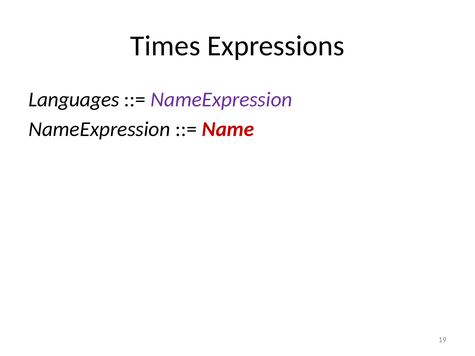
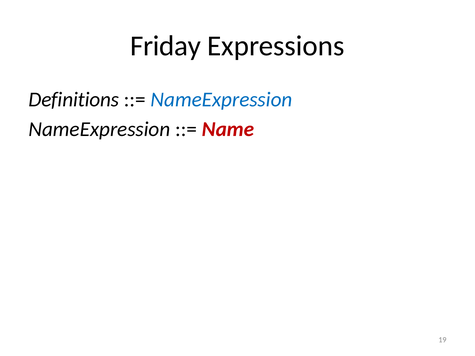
Times: Times -> Friday (166, 46)
Languages: Languages -> Definitions (74, 100)
NameExpression colour: purple -> blue (221, 100)
